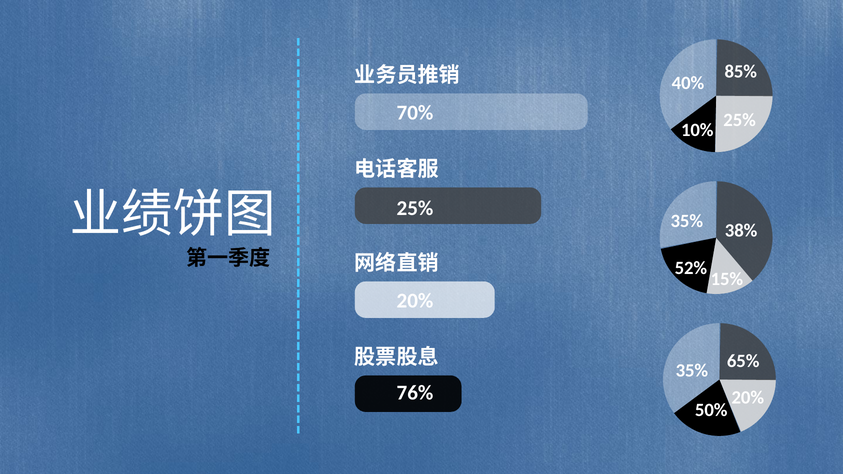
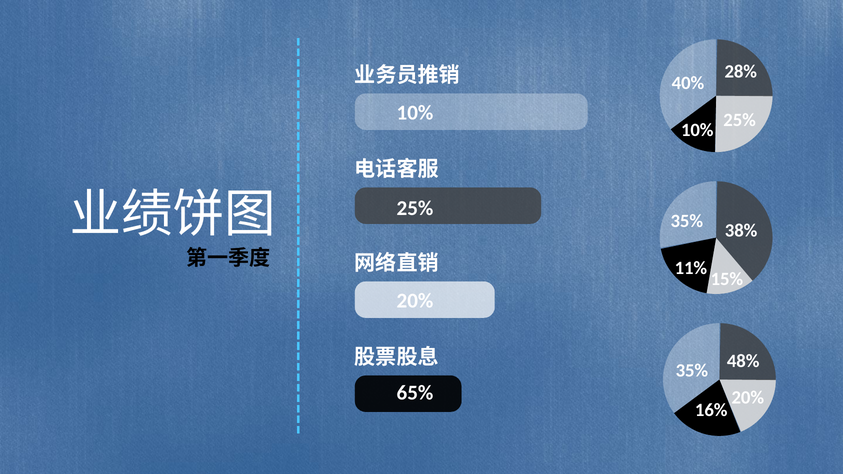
85%: 85% -> 28% (741, 72)
70%: 70% -> 10% (415, 113)
52%: 52% -> 11% (691, 268)
65%: 65% -> 48% (743, 361)
76%: 76% -> 65% (415, 393)
50%: 50% -> 16% (711, 410)
